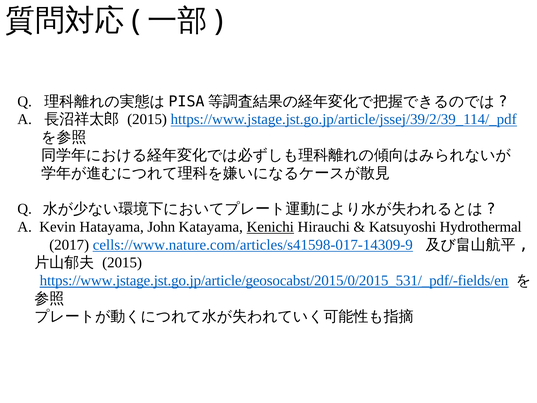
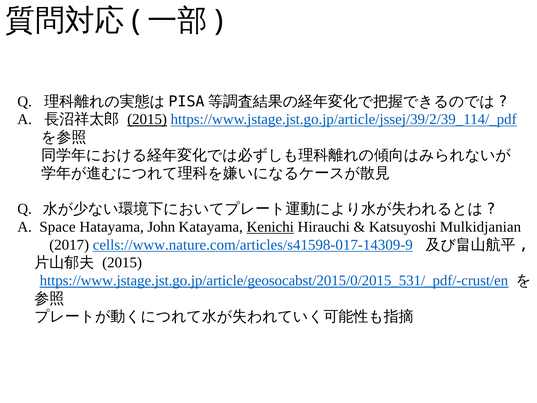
2015 underline: none -> present (147, 119)
Kevin: Kevin -> Space (57, 227)
Hydrothermal: Hydrothermal -> Mulkidjanian (480, 227)
https://www.jstage.jst.go.jp/article/geosocabst/2015/0/2015_531/_pdf/-fields/en: https://www.jstage.jst.go.jp/article/geosocabst/2015/0/2015_531/_pdf/-fields/en -> https://www.jstage.jst.go.jp/article/geosocabst/2015/0/2015_531/_pdf/-crust/en (274, 280)
